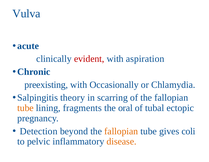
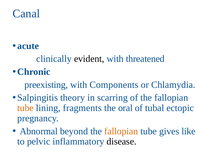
Vulva: Vulva -> Canal (26, 14)
evident colour: red -> black (89, 59)
aspiration: aspiration -> threatened (145, 59)
Occasionally: Occasionally -> Components (114, 84)
Detection: Detection -> Abnormal (39, 131)
coli: coli -> like (188, 131)
disease colour: orange -> black (122, 141)
